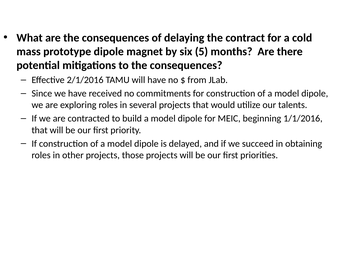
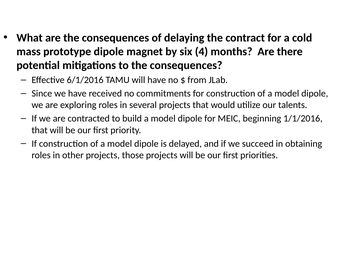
5: 5 -> 4 (201, 51)
2/1/2016: 2/1/2016 -> 6/1/2016 (85, 80)
